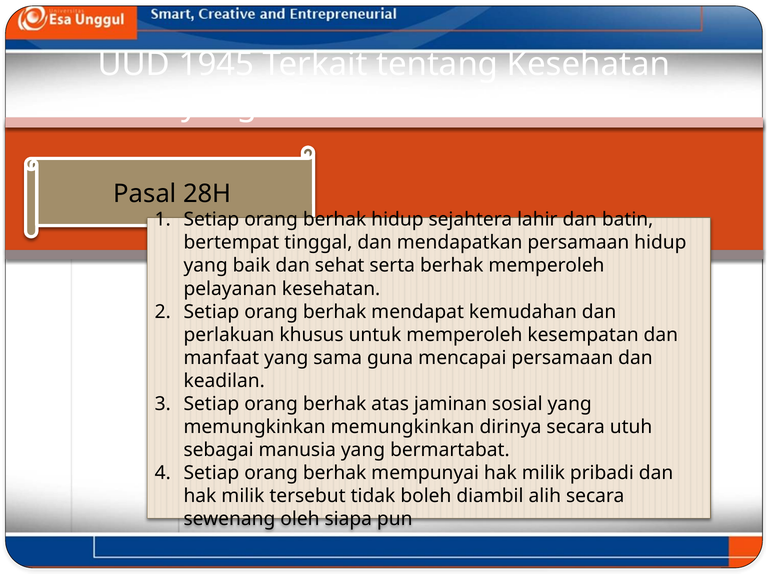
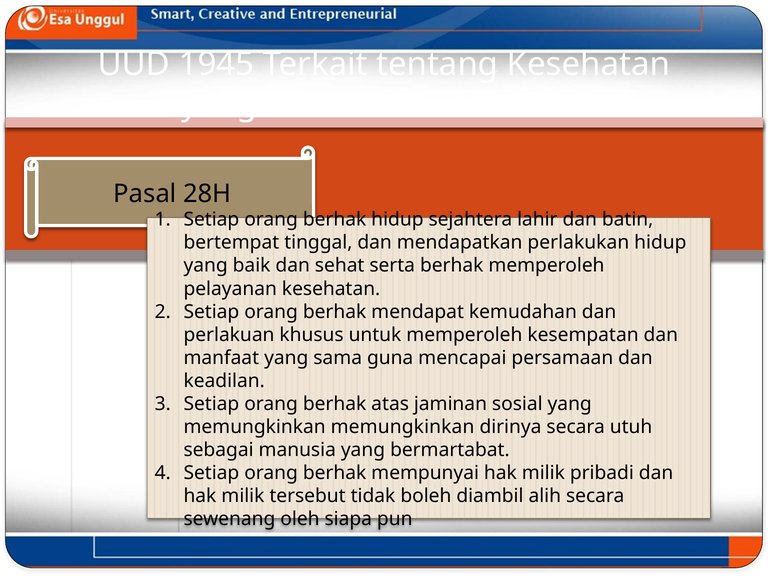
mendapatkan persamaan: persamaan -> perlakukan (578, 243)
